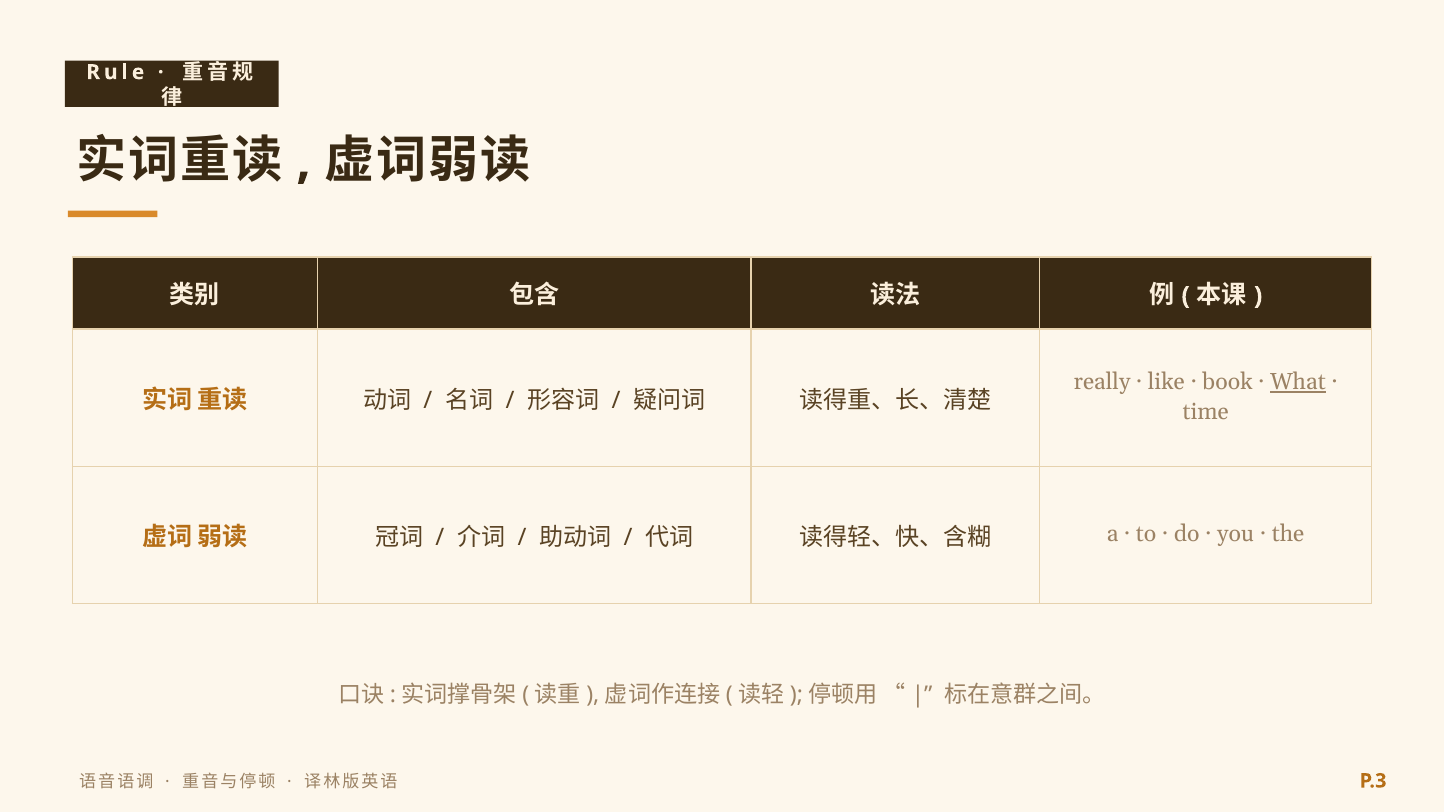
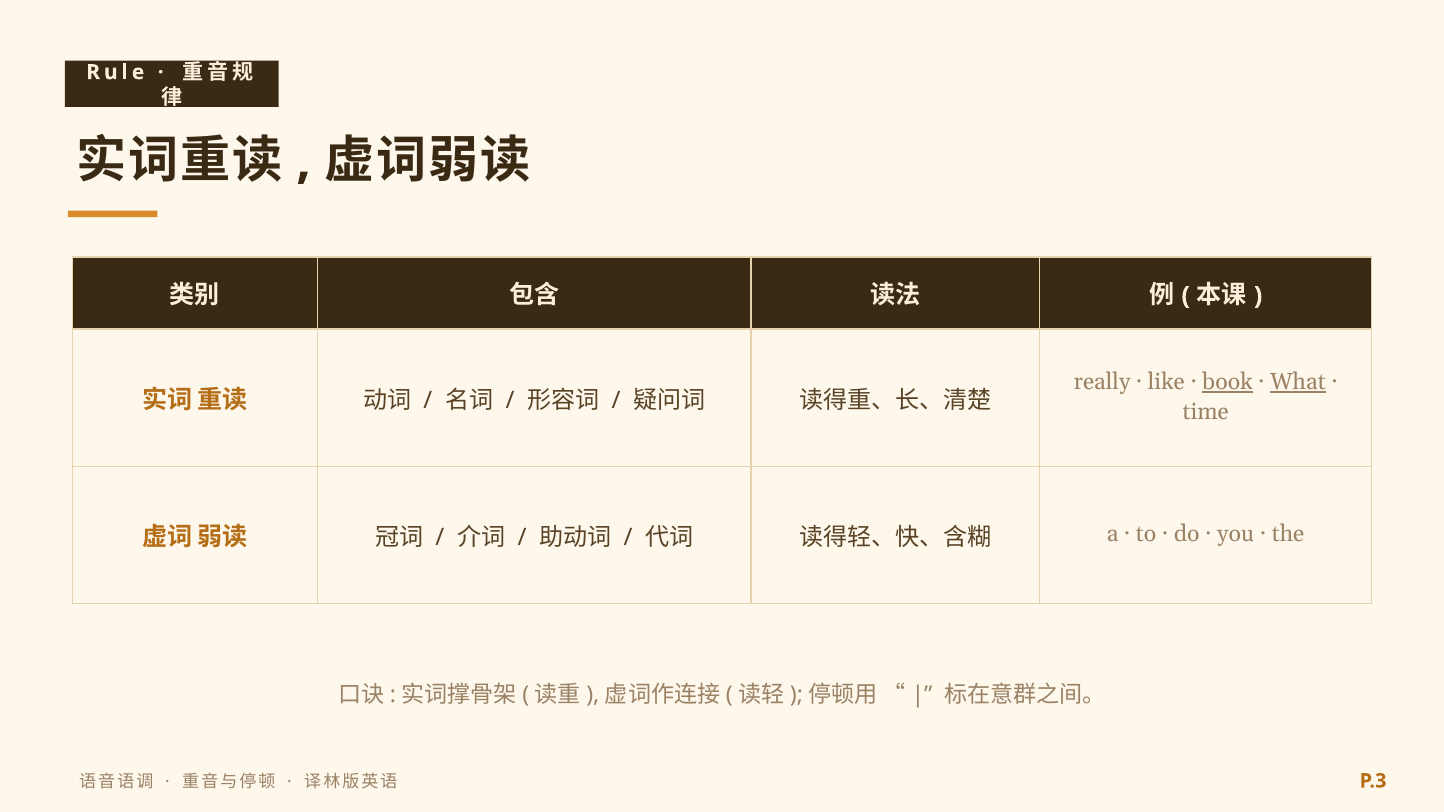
book underline: none -> present (1227, 382)
